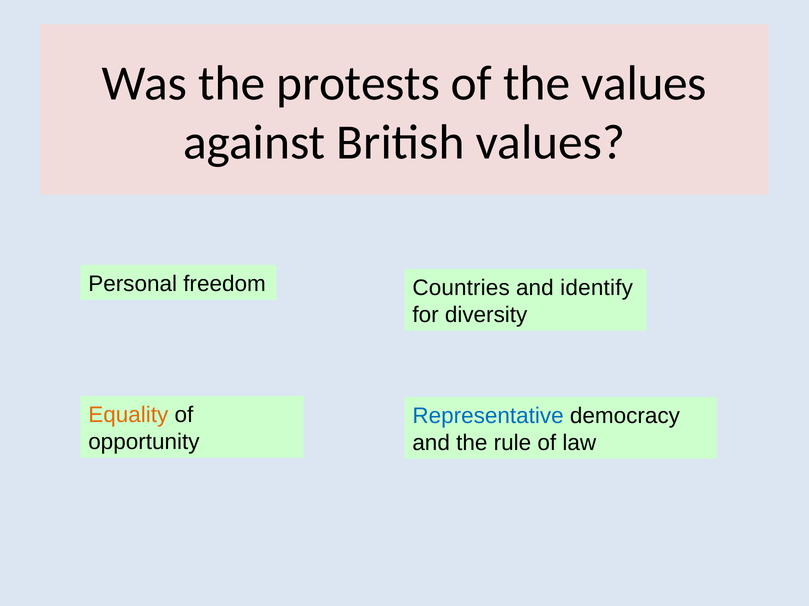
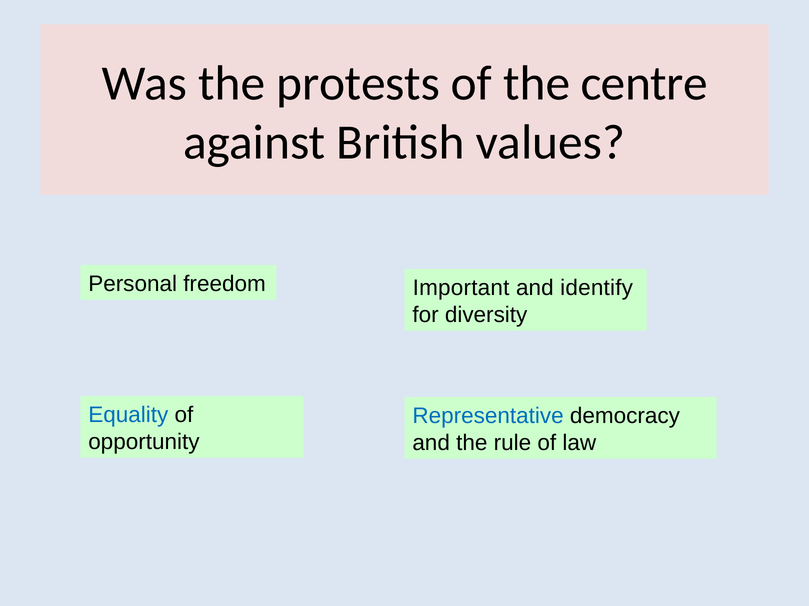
the values: values -> centre (644, 83)
Countries: Countries -> Important (461, 288)
Equality colour: orange -> blue (128, 415)
